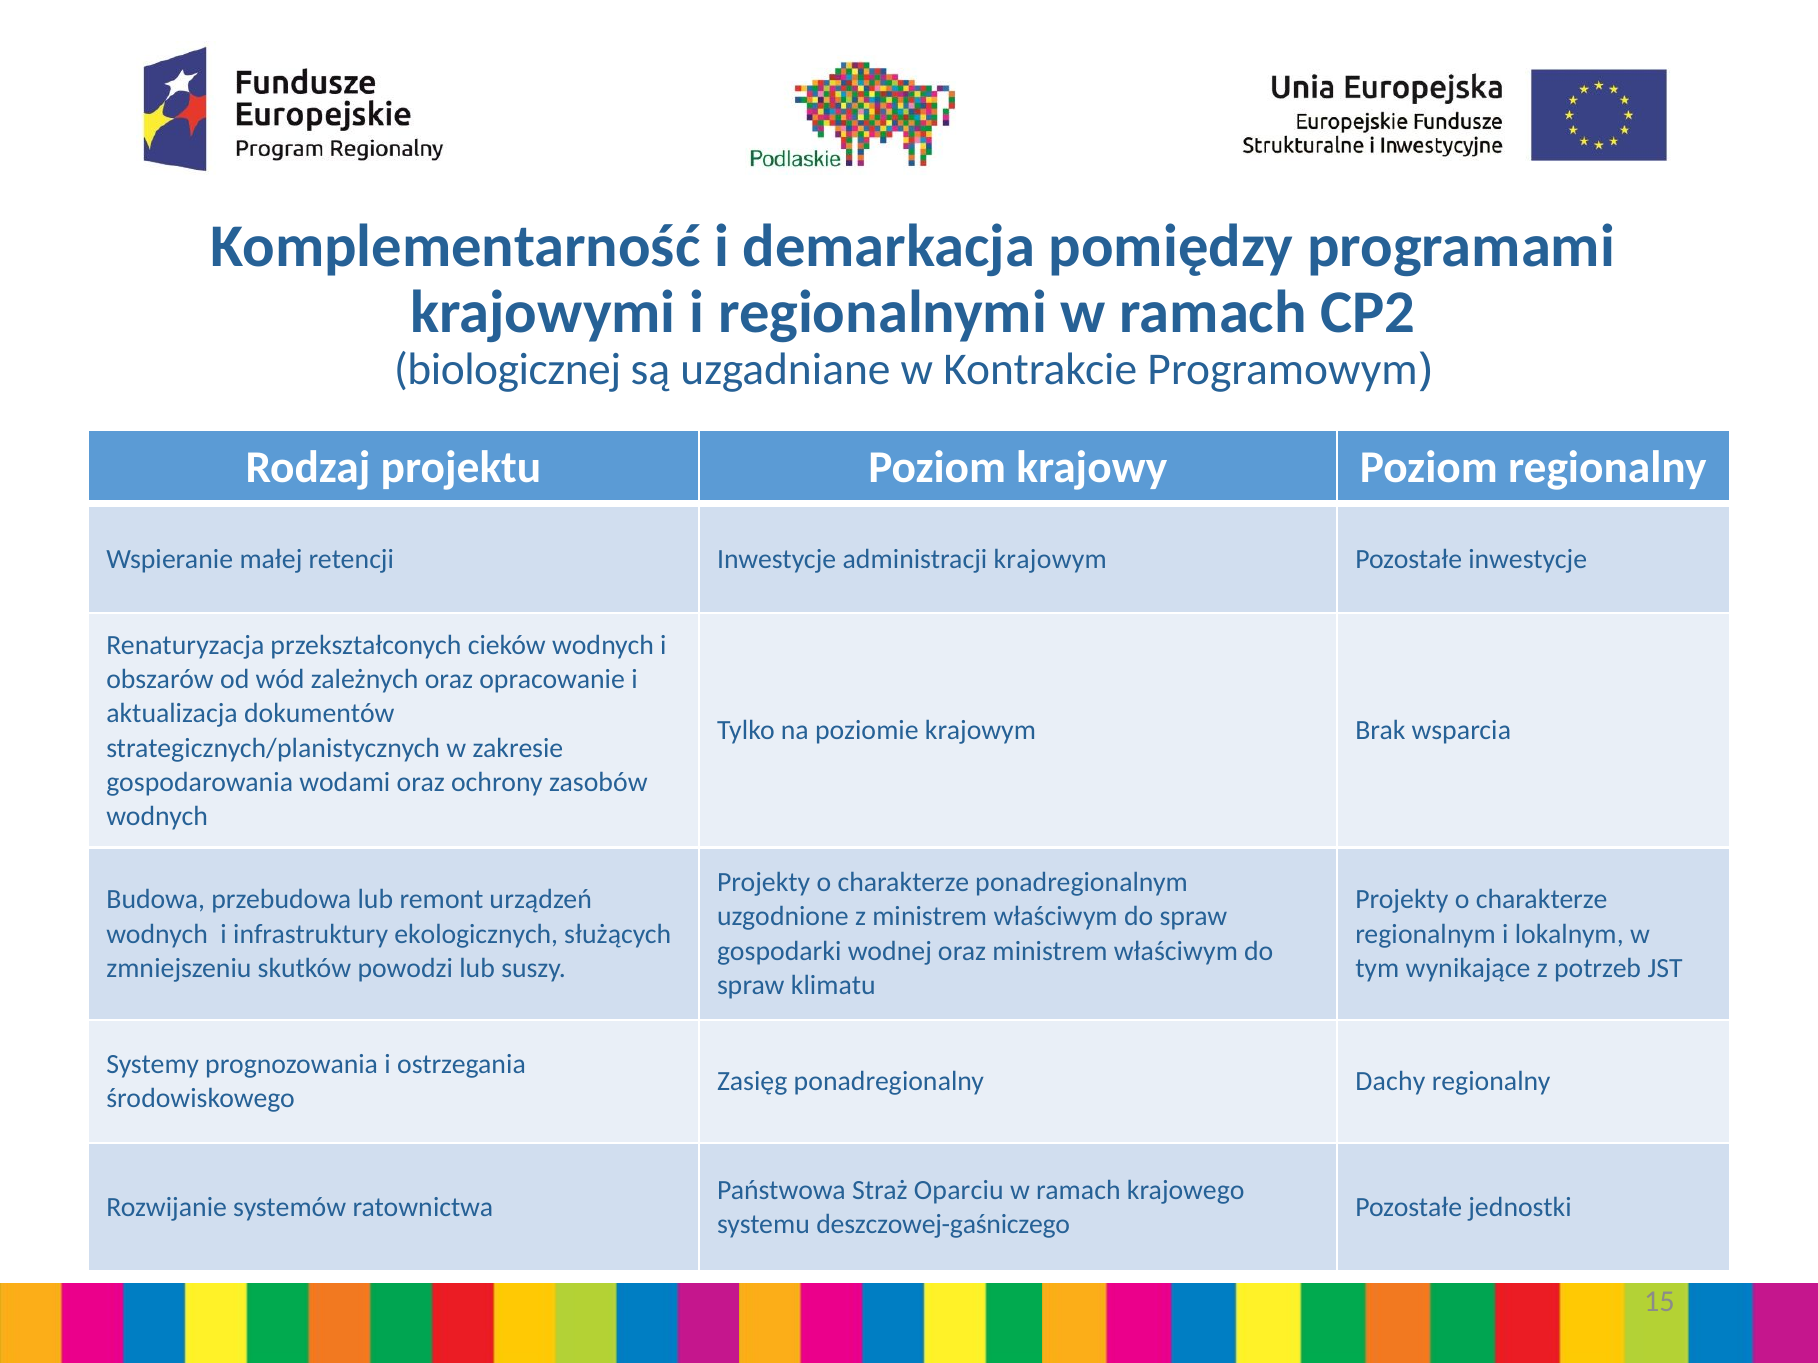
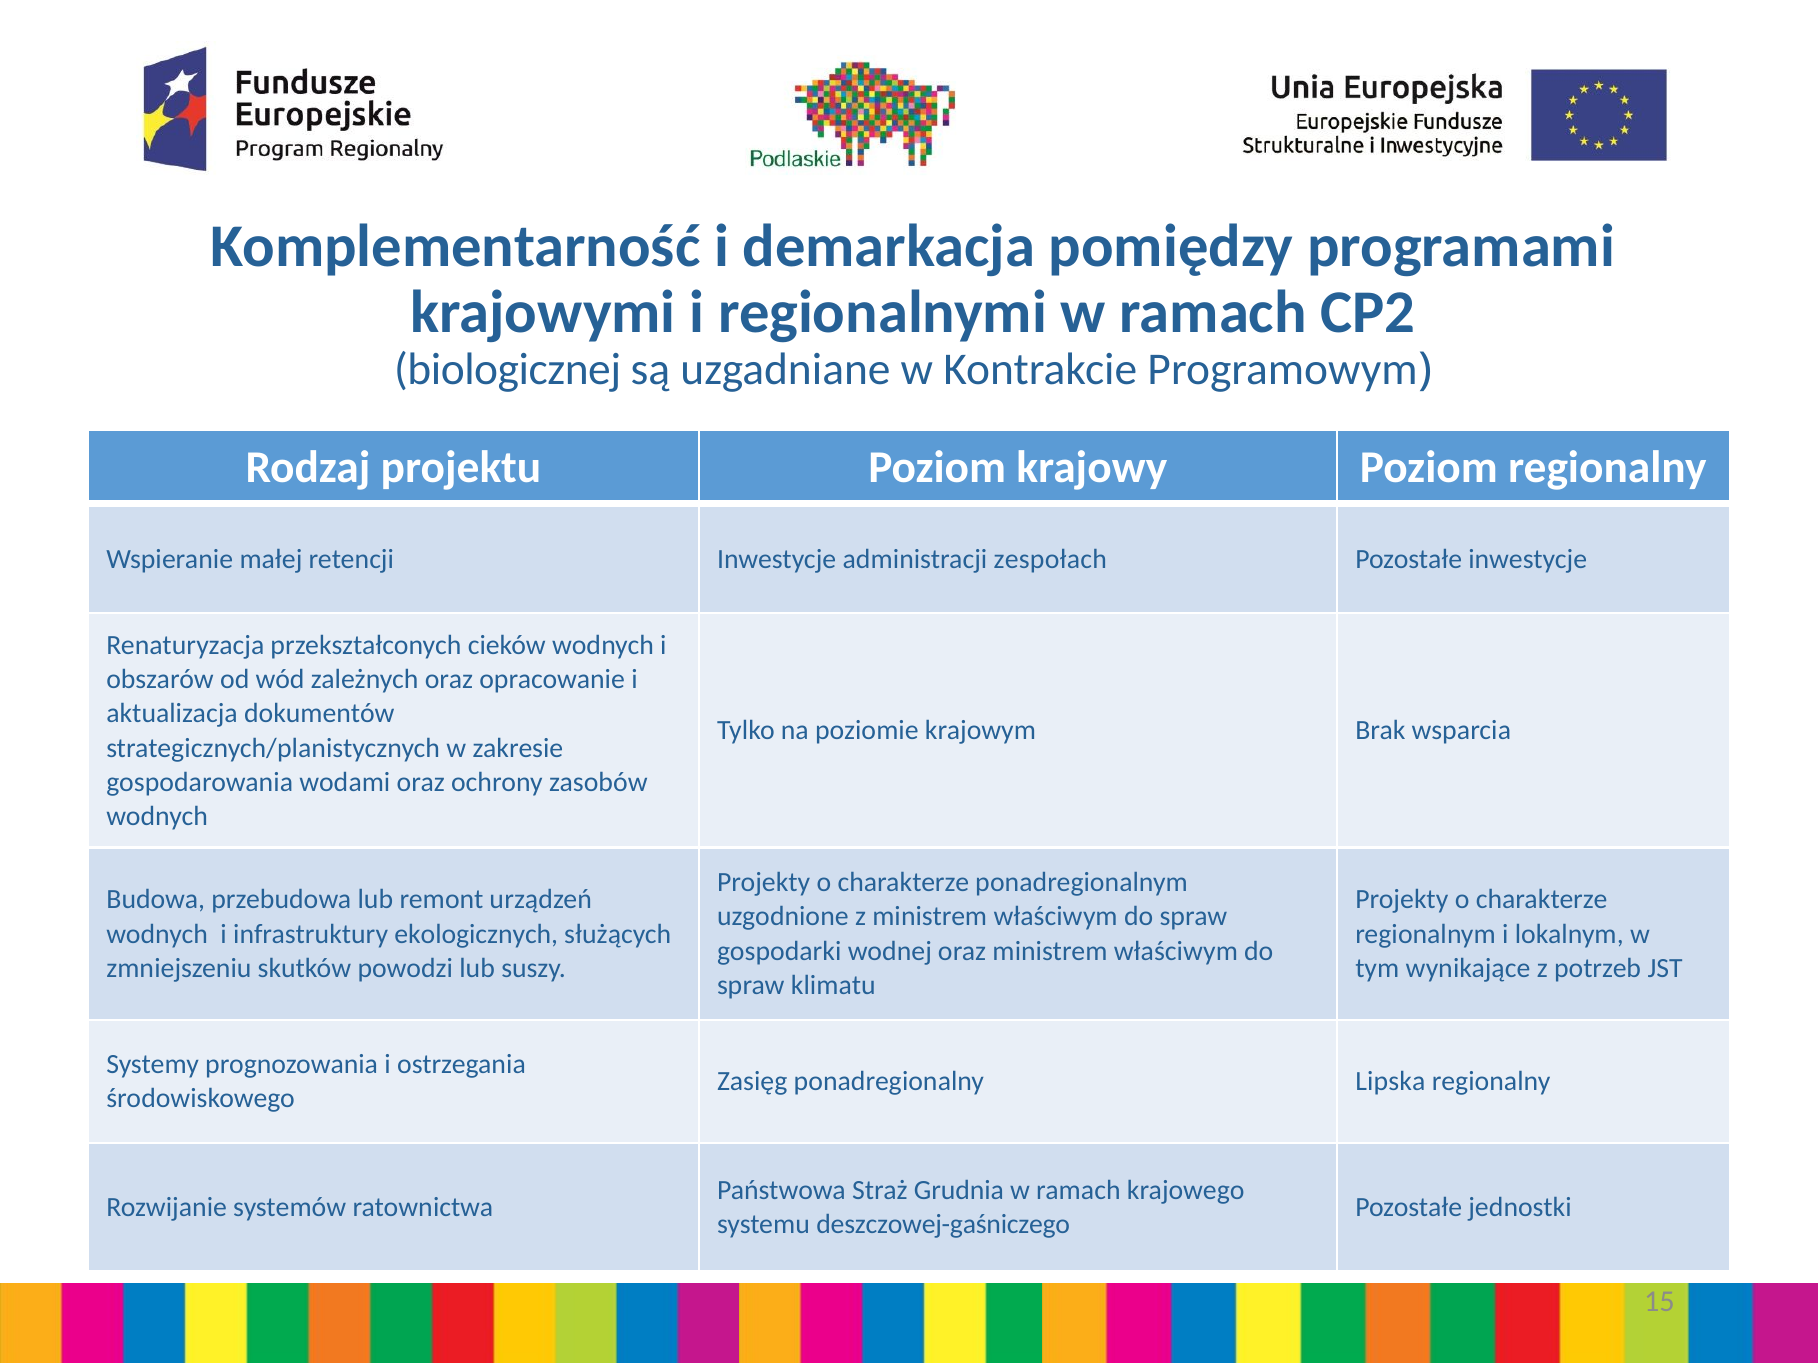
administracji krajowym: krajowym -> zespołach (1050, 559)
Dachy: Dachy -> Lipska (1390, 1082)
Oparciu: Oparciu -> Grudnia (959, 1191)
